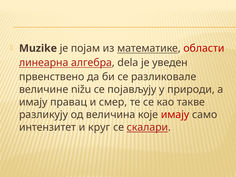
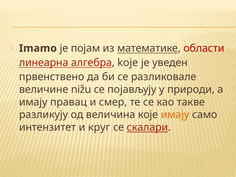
Muzike: Muzike -> Imamo (38, 48)
dela: dela -> koje (128, 63)
имају colour: red -> orange (175, 115)
